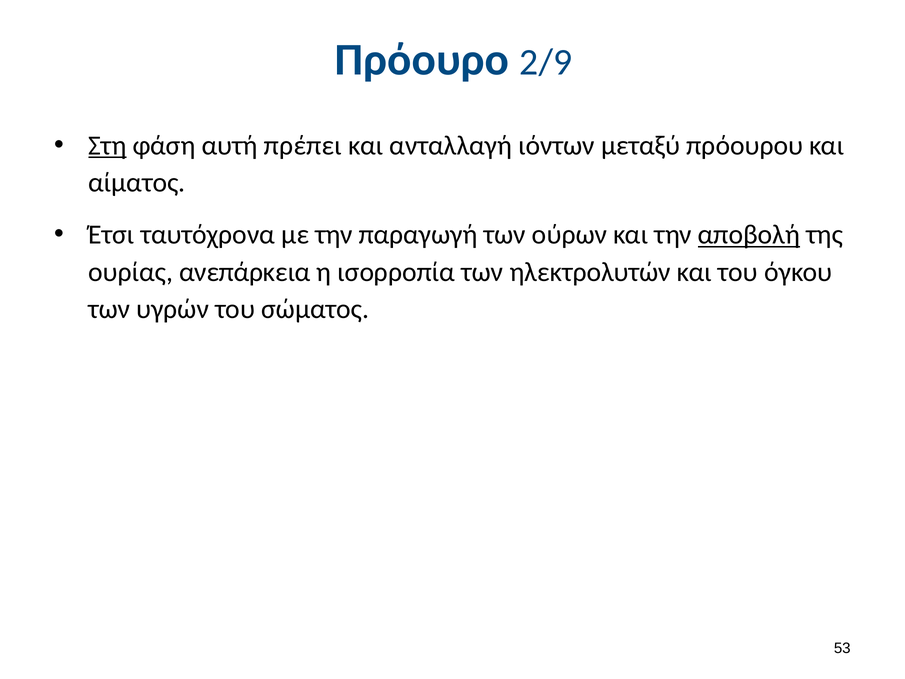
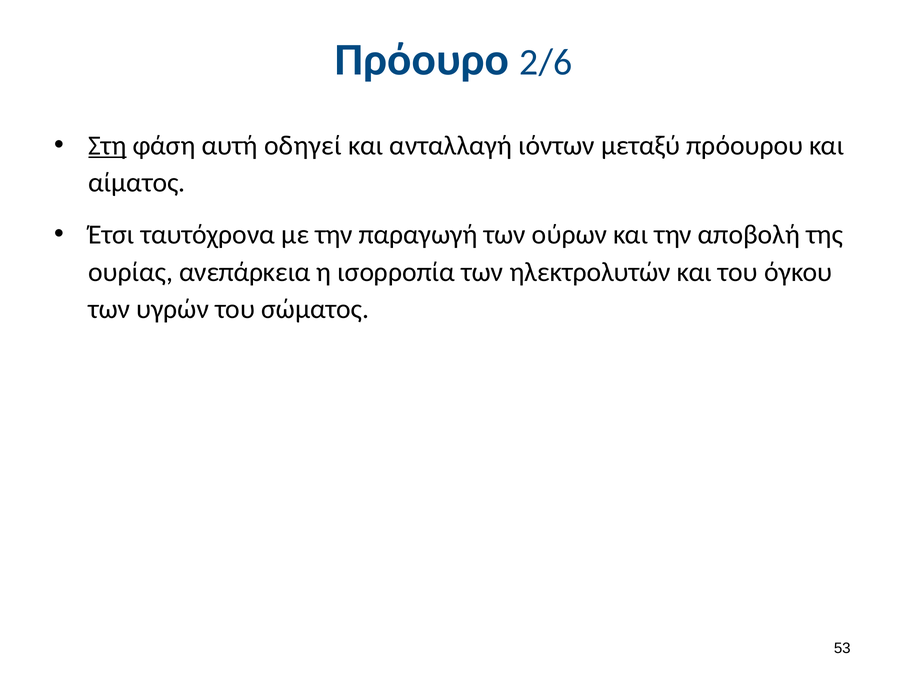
2/9: 2/9 -> 2/6 (546, 62)
πρέπει: πρέπει -> οδηγεί (303, 145)
αποβολή underline: present -> none (749, 235)
